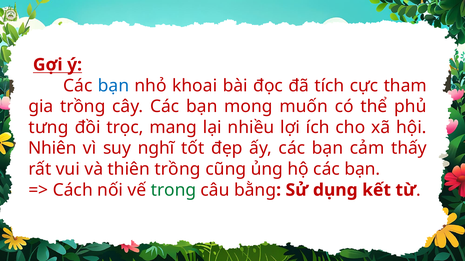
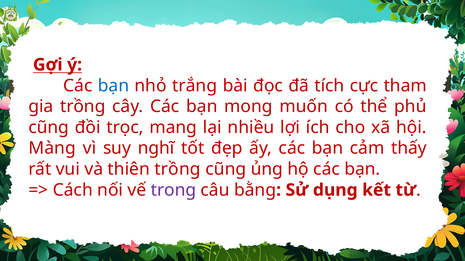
khoai: khoai -> trắng (195, 86)
tưng: tưng -> cũng (49, 128)
Nhiên: Nhiên -> Màng (52, 149)
trong colour: green -> purple (173, 190)
